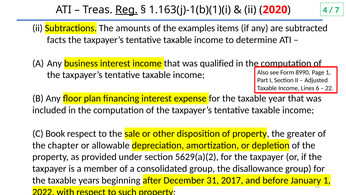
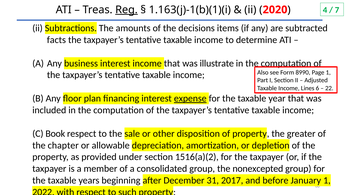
examples: examples -> decisions (197, 28)
qualified: qualified -> illustrate (217, 63)
expense underline: none -> present (190, 98)
5629(a)(2: 5629(a)(2 -> 1516(a)(2 (197, 157)
disallowance: disallowance -> nonexcepted (258, 168)
